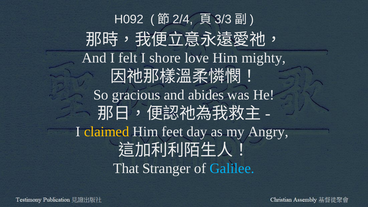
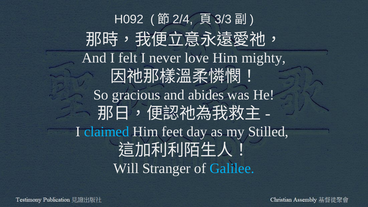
shore: shore -> never (165, 58)
claimed colour: yellow -> light blue (107, 132)
Angry: Angry -> Stilled (268, 132)
That: That -> Will (126, 168)
